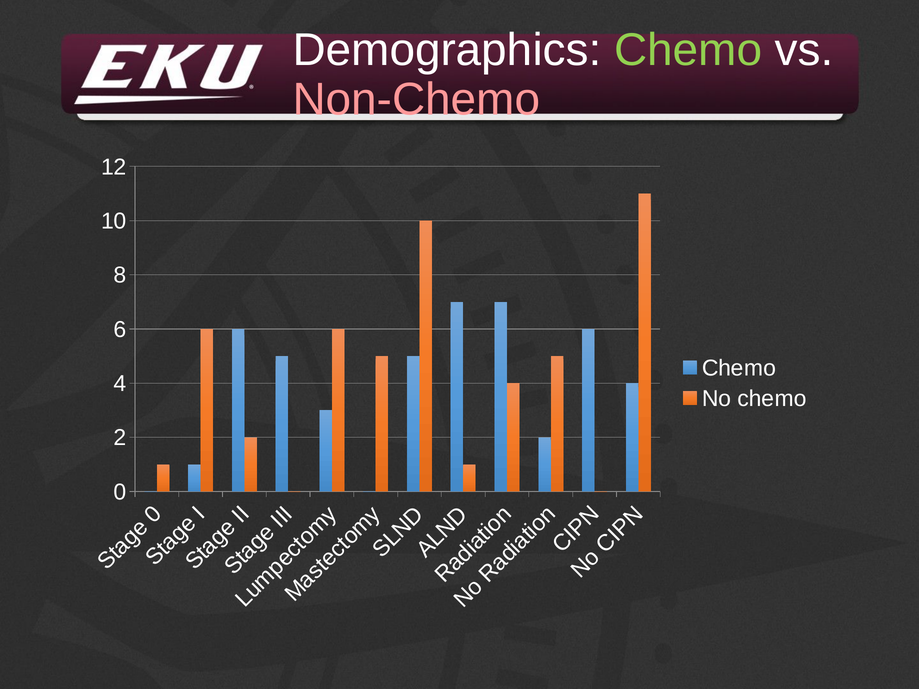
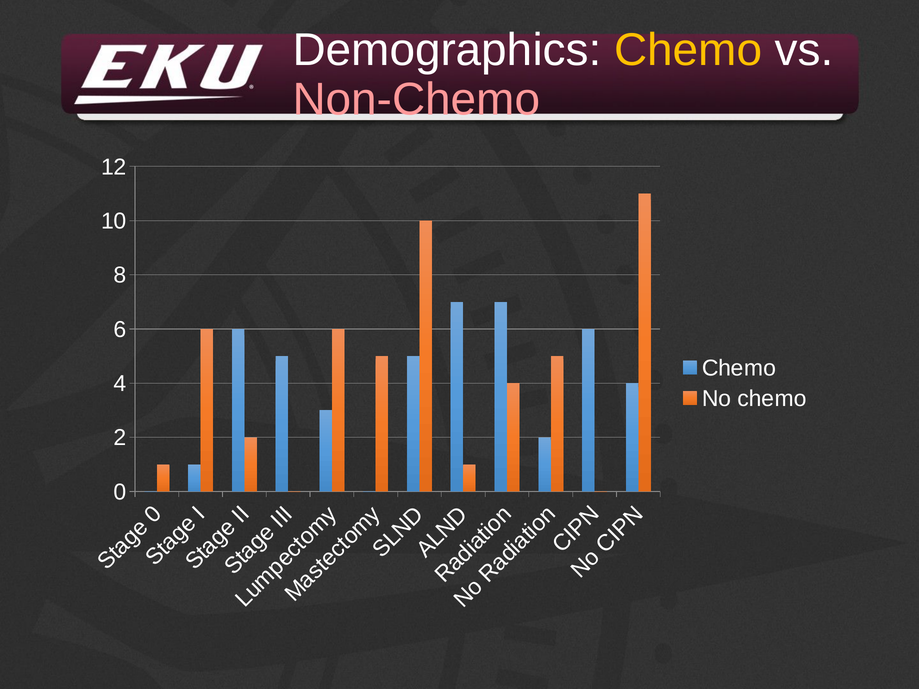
Chemo colour: light green -> yellow (688, 50)
